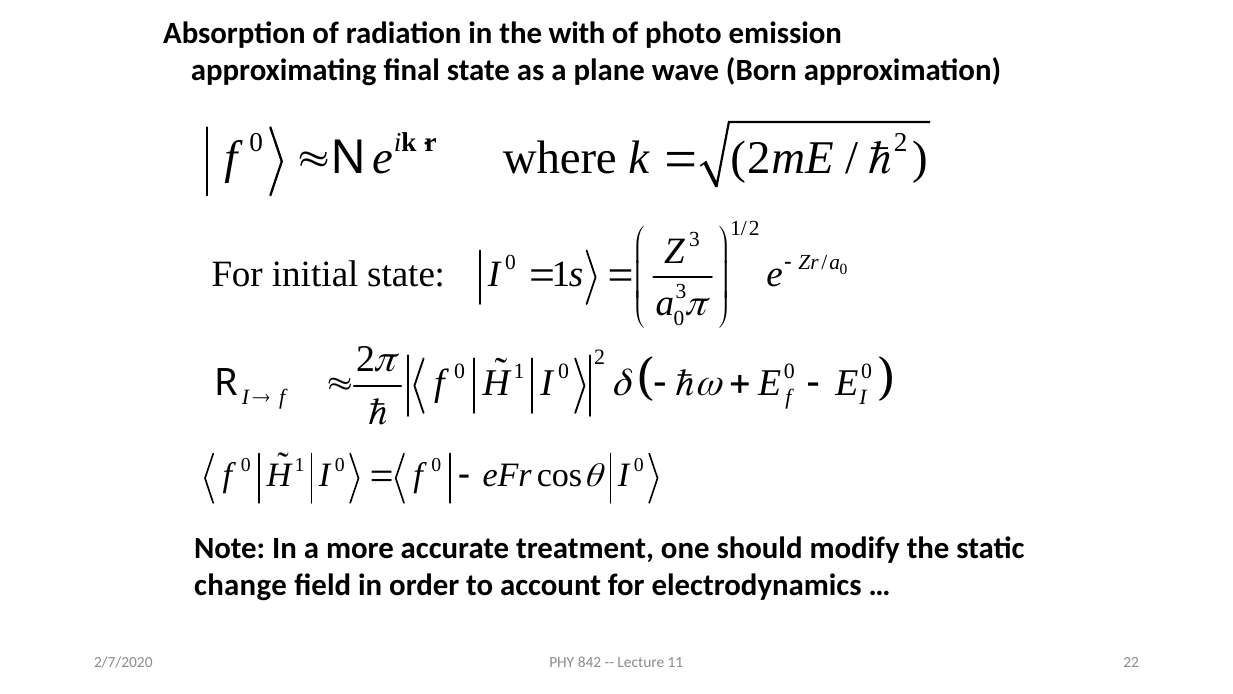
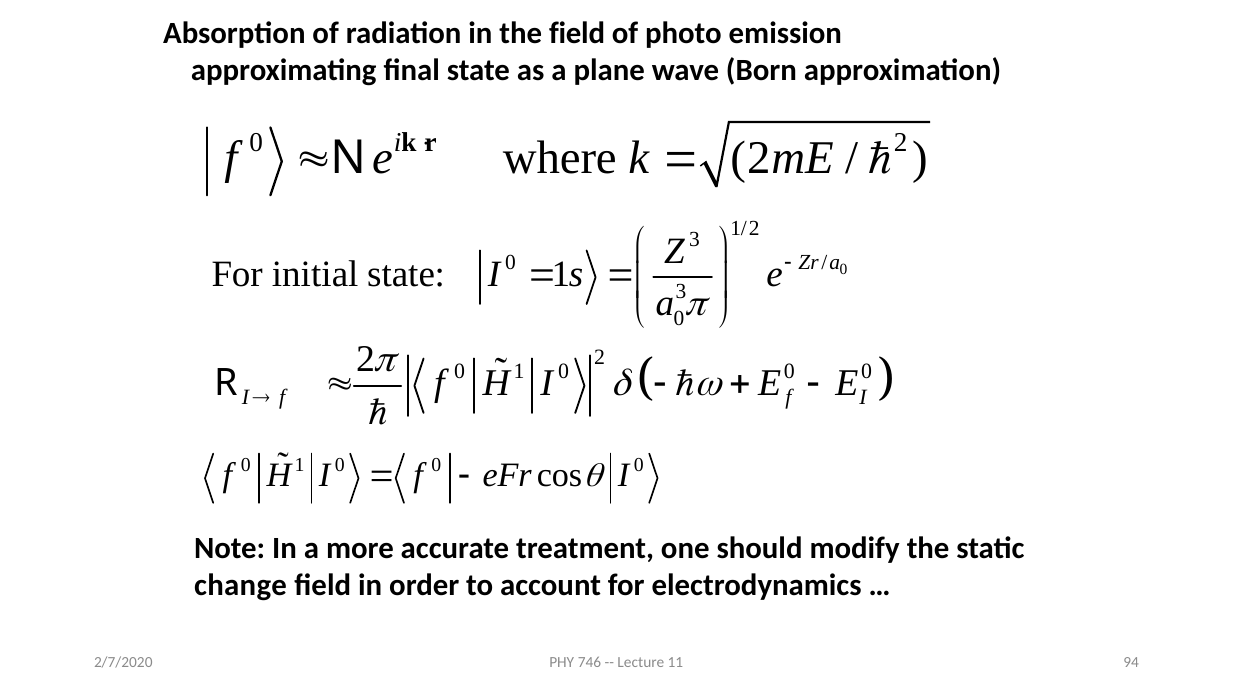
the with: with -> field (577, 33)
842: 842 -> 746 (589, 662)
22: 22 -> 94 (1131, 662)
